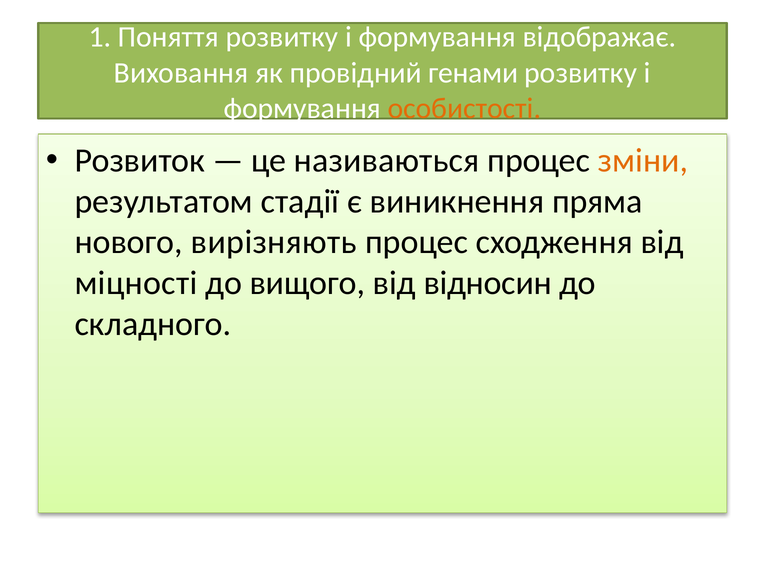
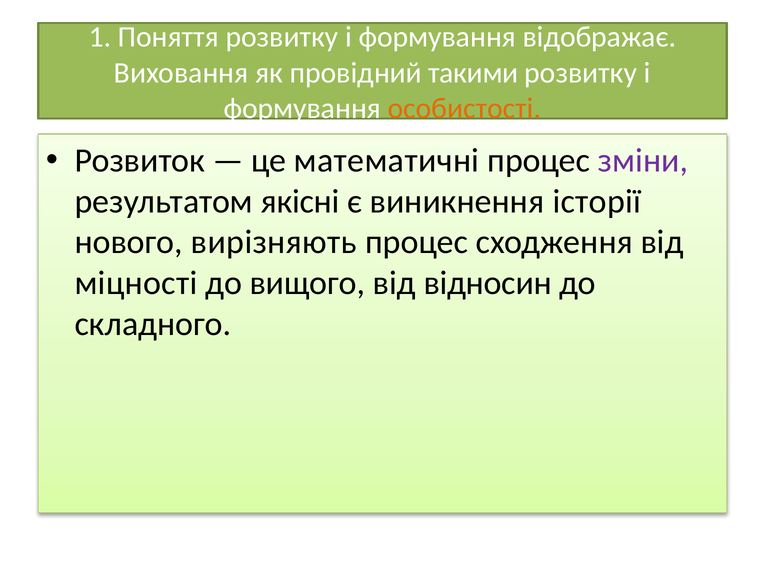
генами: генами -> такими (473, 73)
називаються: називаються -> математичні (387, 160)
зміни colour: orange -> purple (643, 160)
стадії: стадії -> якісні (300, 201)
пряма: пряма -> історії (597, 201)
